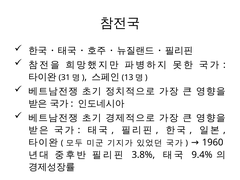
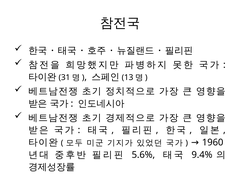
3.8%: 3.8% -> 5.6% (143, 155)
